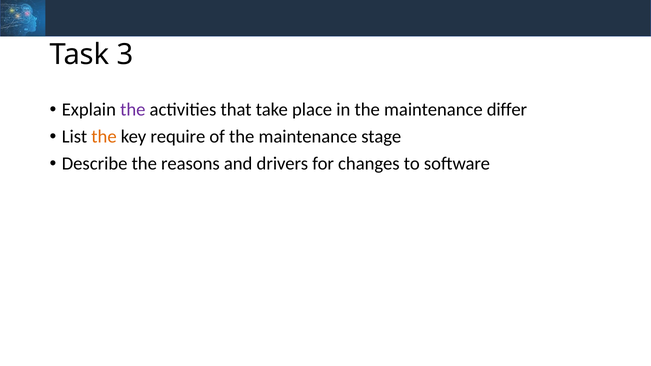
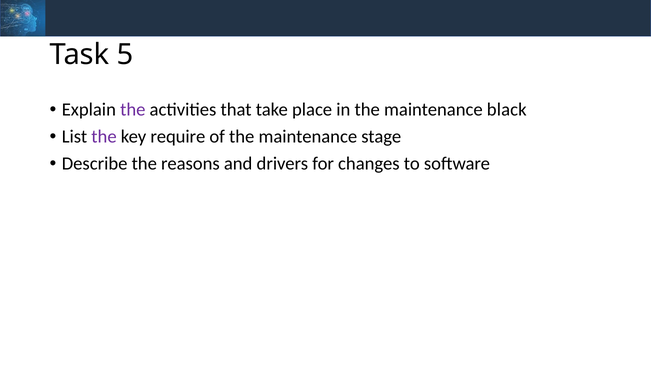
3: 3 -> 5 (125, 55)
differ: differ -> black (507, 110)
the colour: orange -> purple (104, 137)
